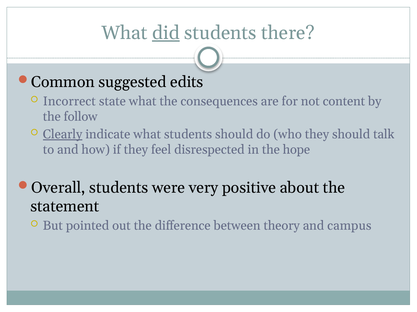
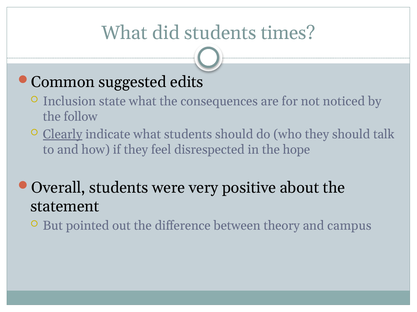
did underline: present -> none (166, 33)
there: there -> times (288, 33)
Incorrect: Incorrect -> Inclusion (69, 102)
content: content -> noticed (344, 102)
